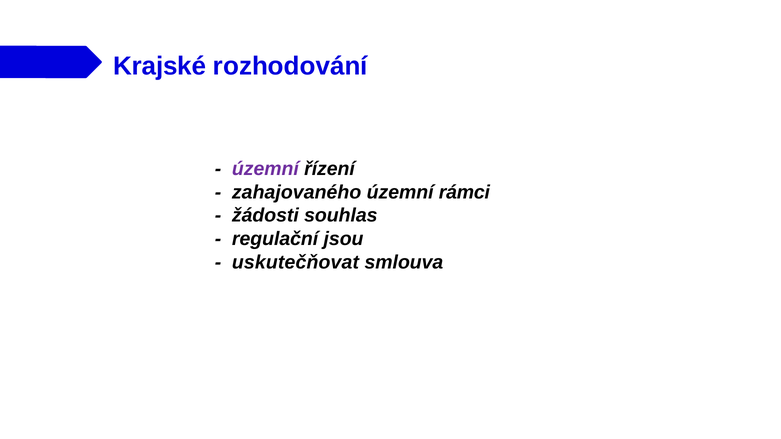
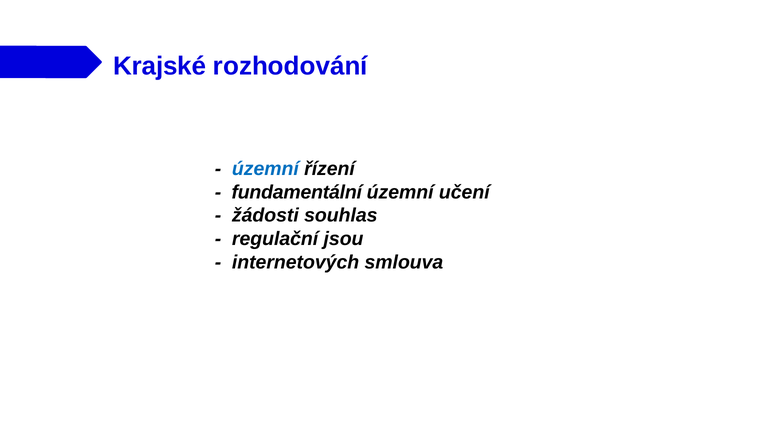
územní colour: purple -> blue (265, 169)
zahajovaného: zahajovaného -> fundamentální (297, 192)
rámci: rámci -> učení (464, 192)
uskutečňovat: uskutečňovat -> internetových (296, 262)
